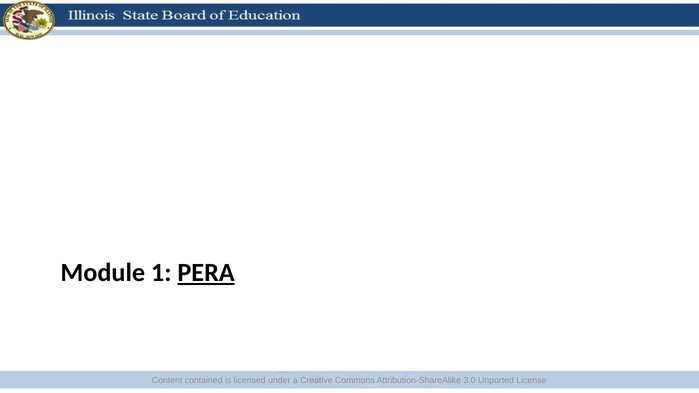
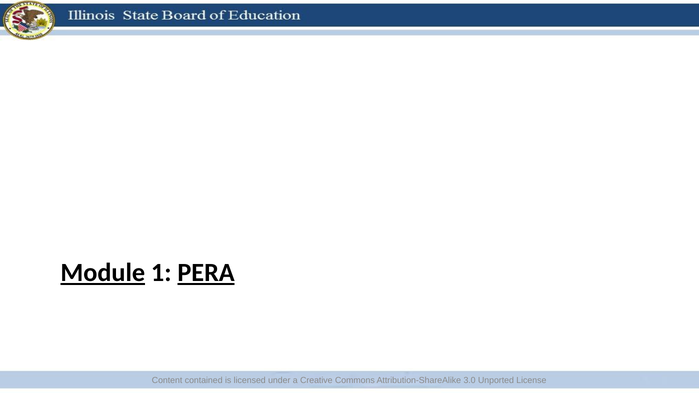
Module underline: none -> present (103, 273)
